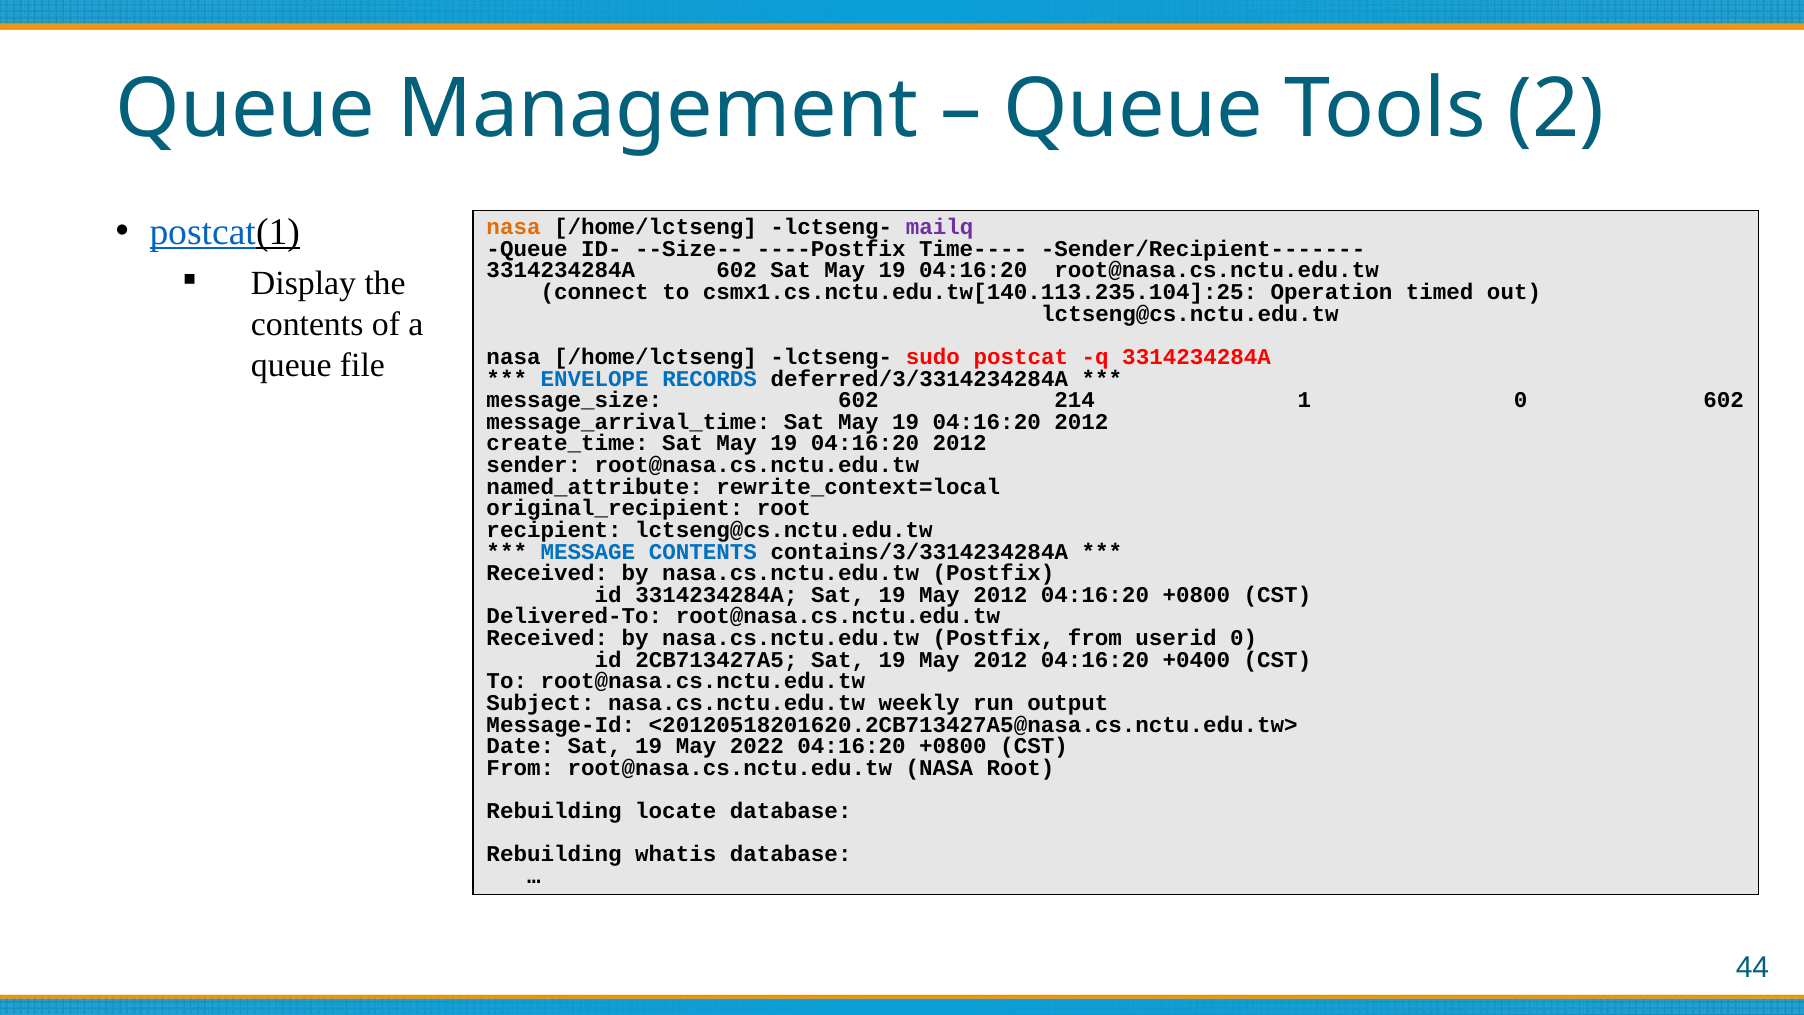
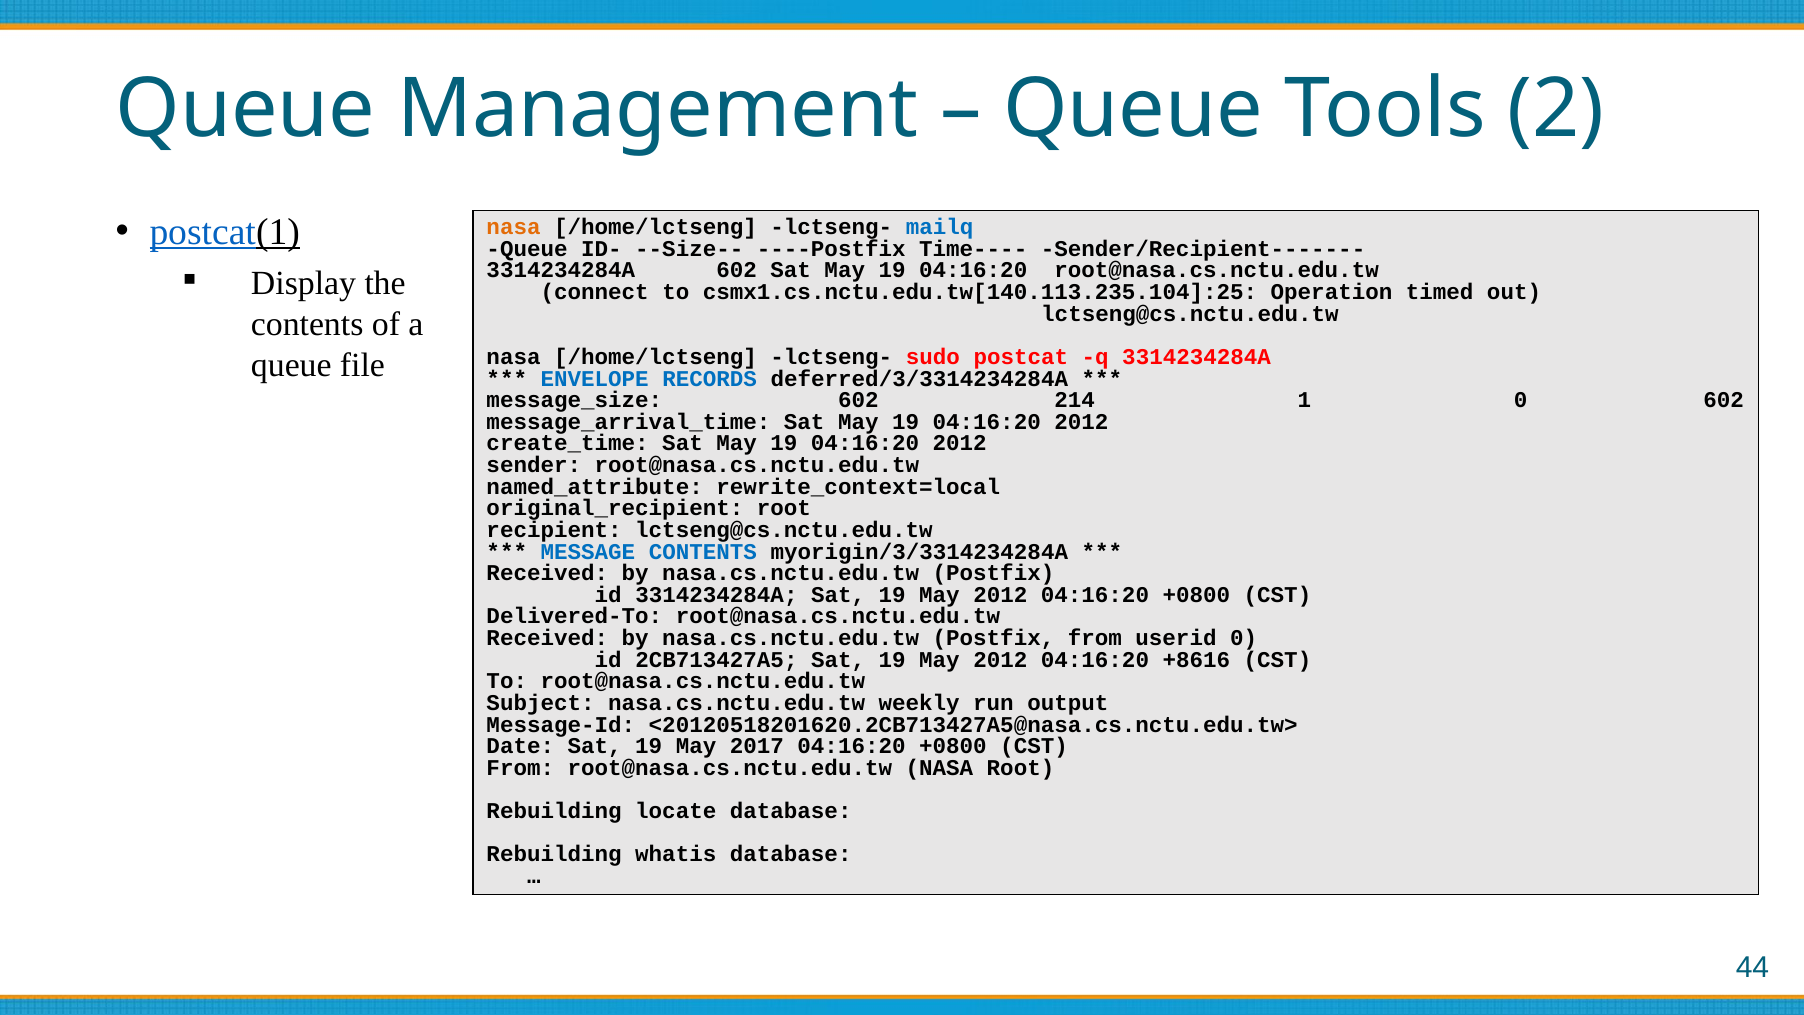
mailq colour: purple -> blue (940, 227)
contains/3/3314234284A: contains/3/3314234284A -> myorigin/3/3314234284A (919, 551)
+0400: +0400 -> +8616 (1196, 660)
2022: 2022 -> 2017 (757, 746)
